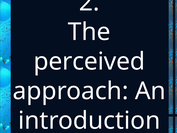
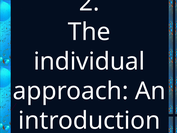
perceived: perceived -> individual (89, 61)
